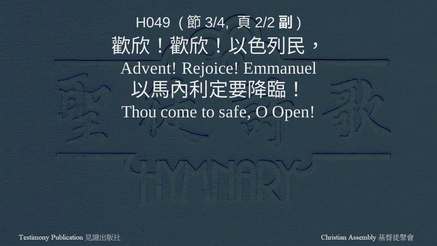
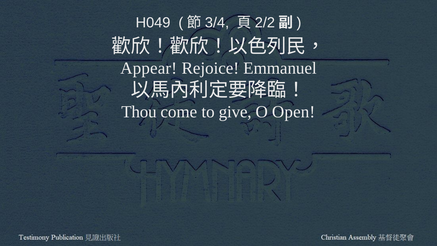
Advent: Advent -> Appear (149, 68)
safe: safe -> give (235, 112)
